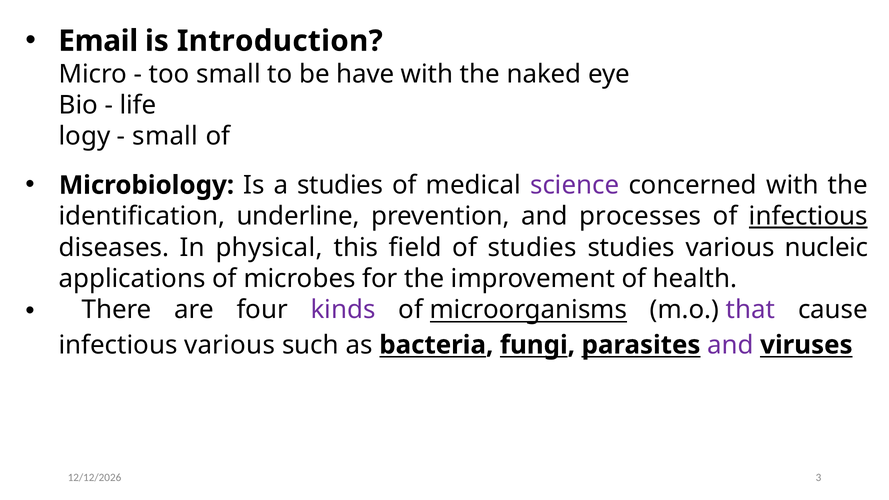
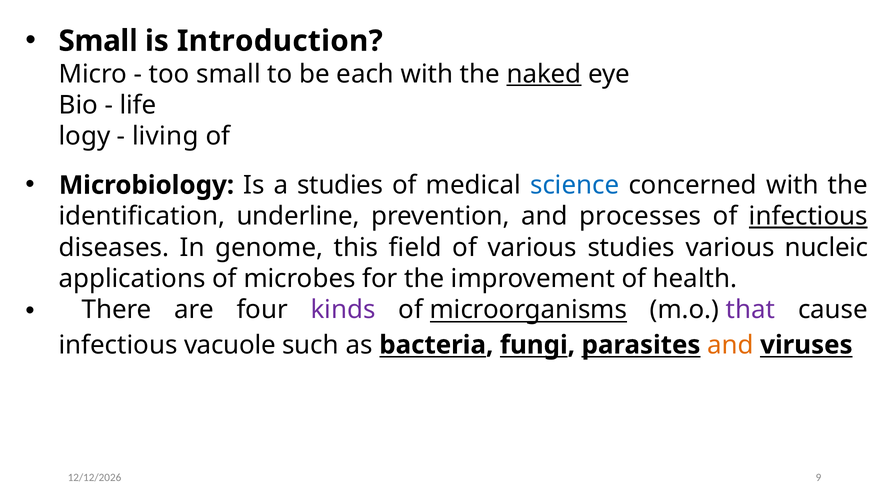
Email: Email -> Small (98, 41)
have: have -> each (365, 74)
naked underline: none -> present (544, 74)
small: small -> living (165, 136)
science colour: purple -> blue (575, 185)
physical: physical -> genome (269, 248)
of studies: studies -> various (532, 248)
infectious various: various -> vacuole (230, 345)
and colour: purple -> orange (730, 345)
3: 3 -> 9 (818, 477)
